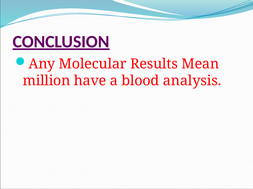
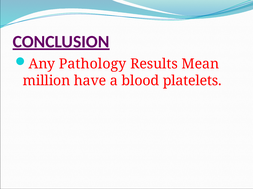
Molecular: Molecular -> Pathology (93, 64)
analysis: analysis -> platelets (192, 81)
